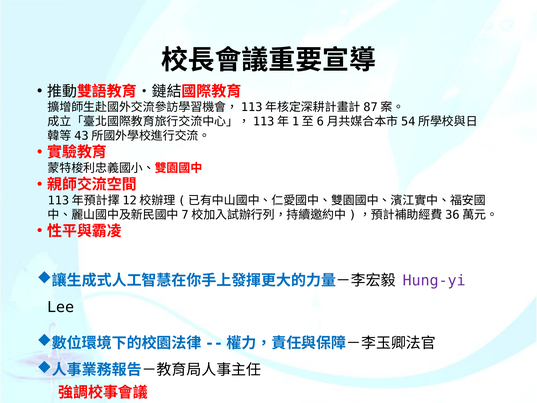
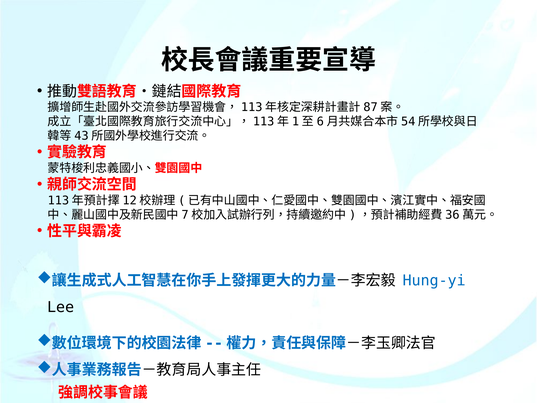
Hung-yi colour: purple -> blue (434, 280)
